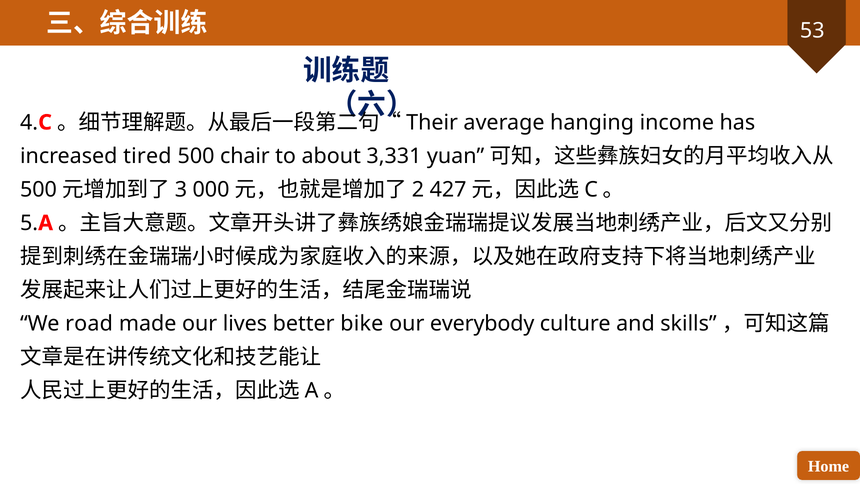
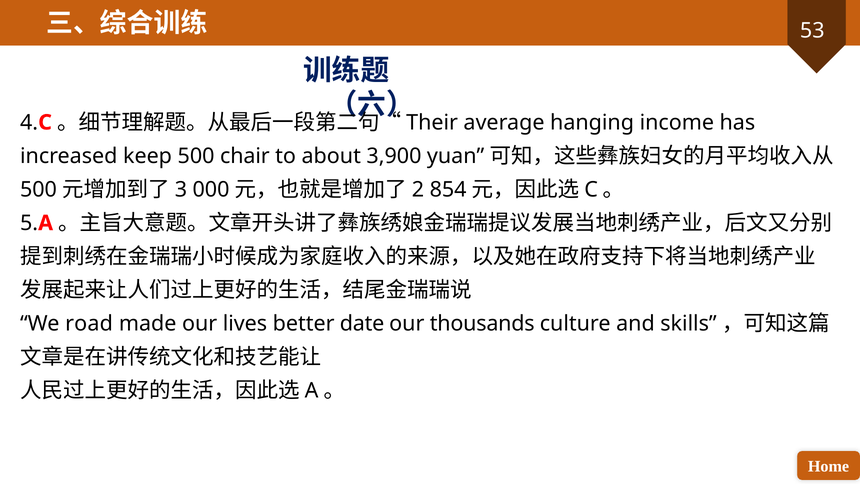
tired: tired -> keep (148, 156)
3,331: 3,331 -> 3,900 (394, 156)
427: 427 -> 854 (448, 189)
bike: bike -> date (362, 324)
everybody: everybody -> thousands (482, 324)
